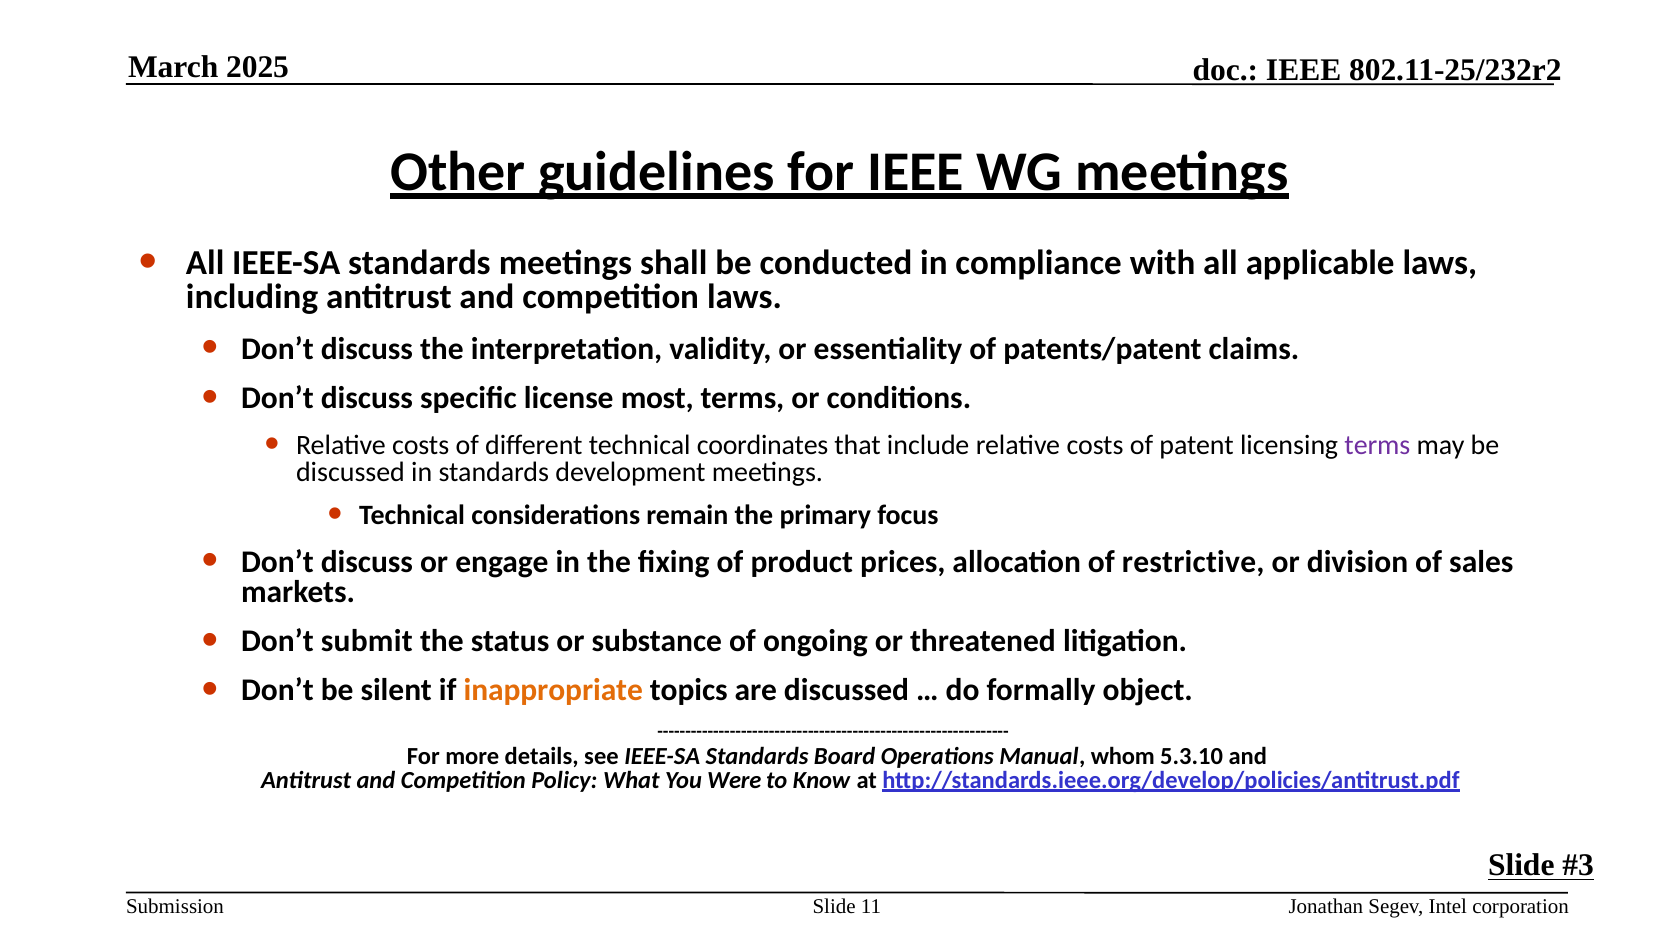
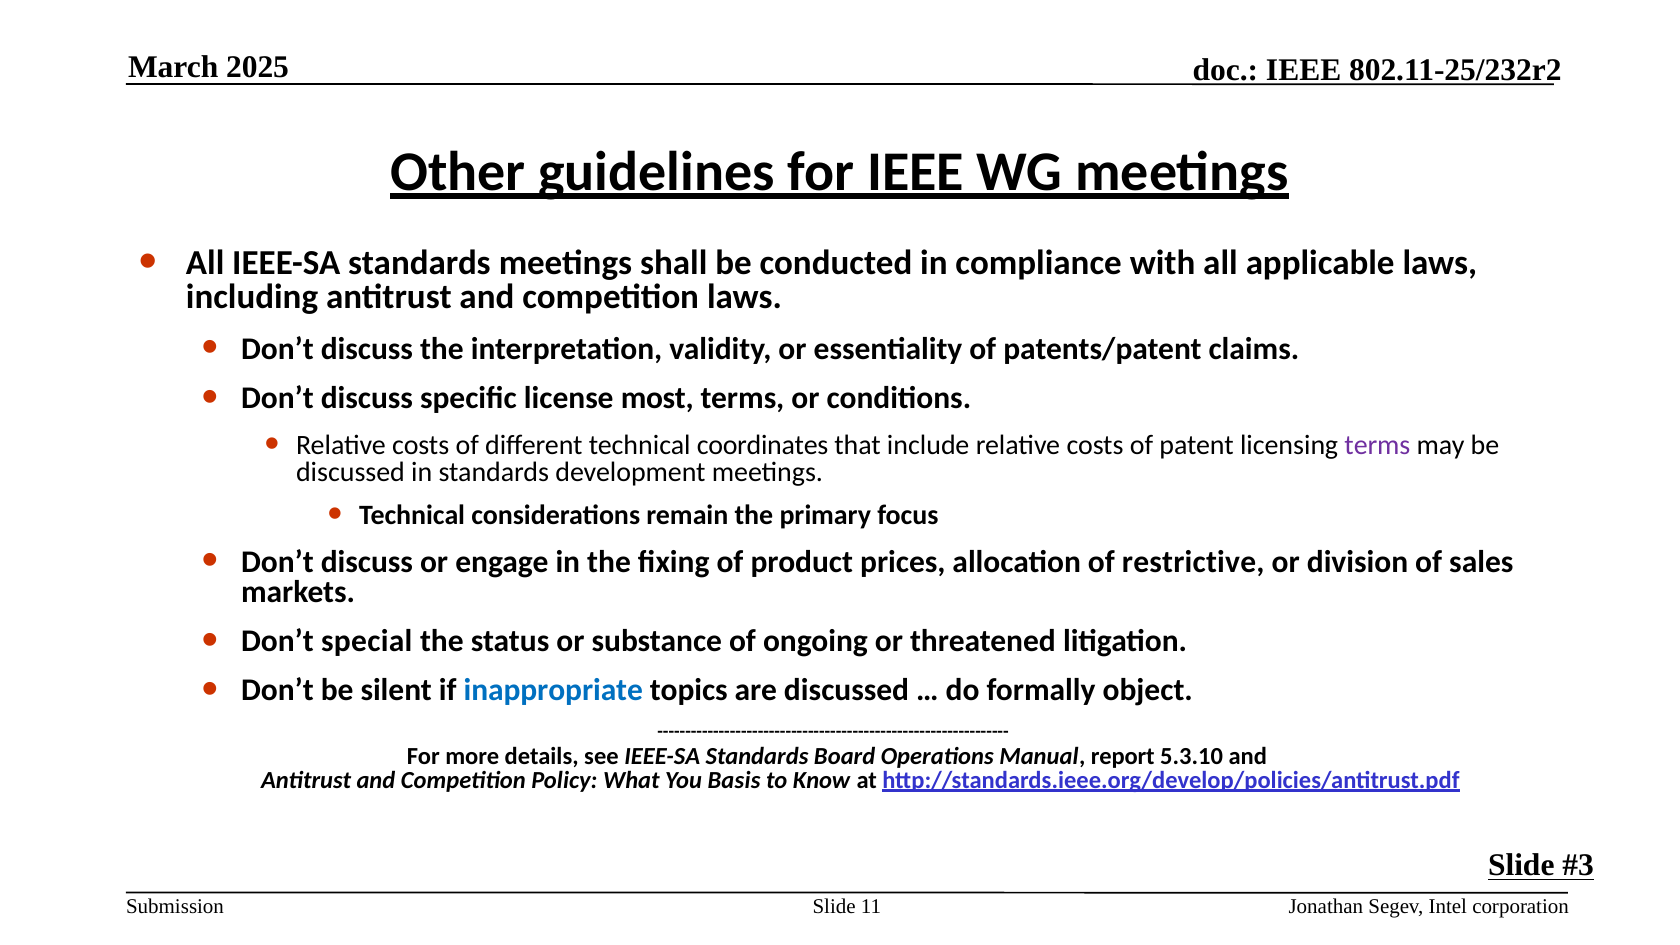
submit: submit -> special (367, 641)
inappropriate colour: orange -> blue (553, 690)
whom: whom -> report (1123, 756)
Were: Were -> Basis (734, 780)
